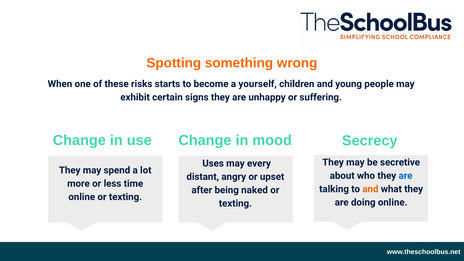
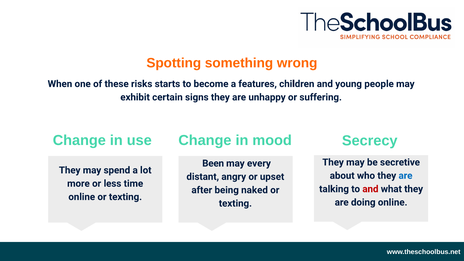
yourself: yourself -> features (258, 84)
Uses: Uses -> Been (213, 163)
and colour: orange -> red (370, 189)
